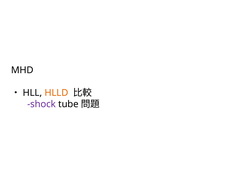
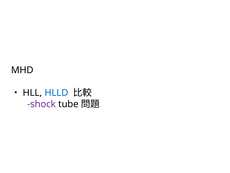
HLLD colour: orange -> blue (56, 93)
